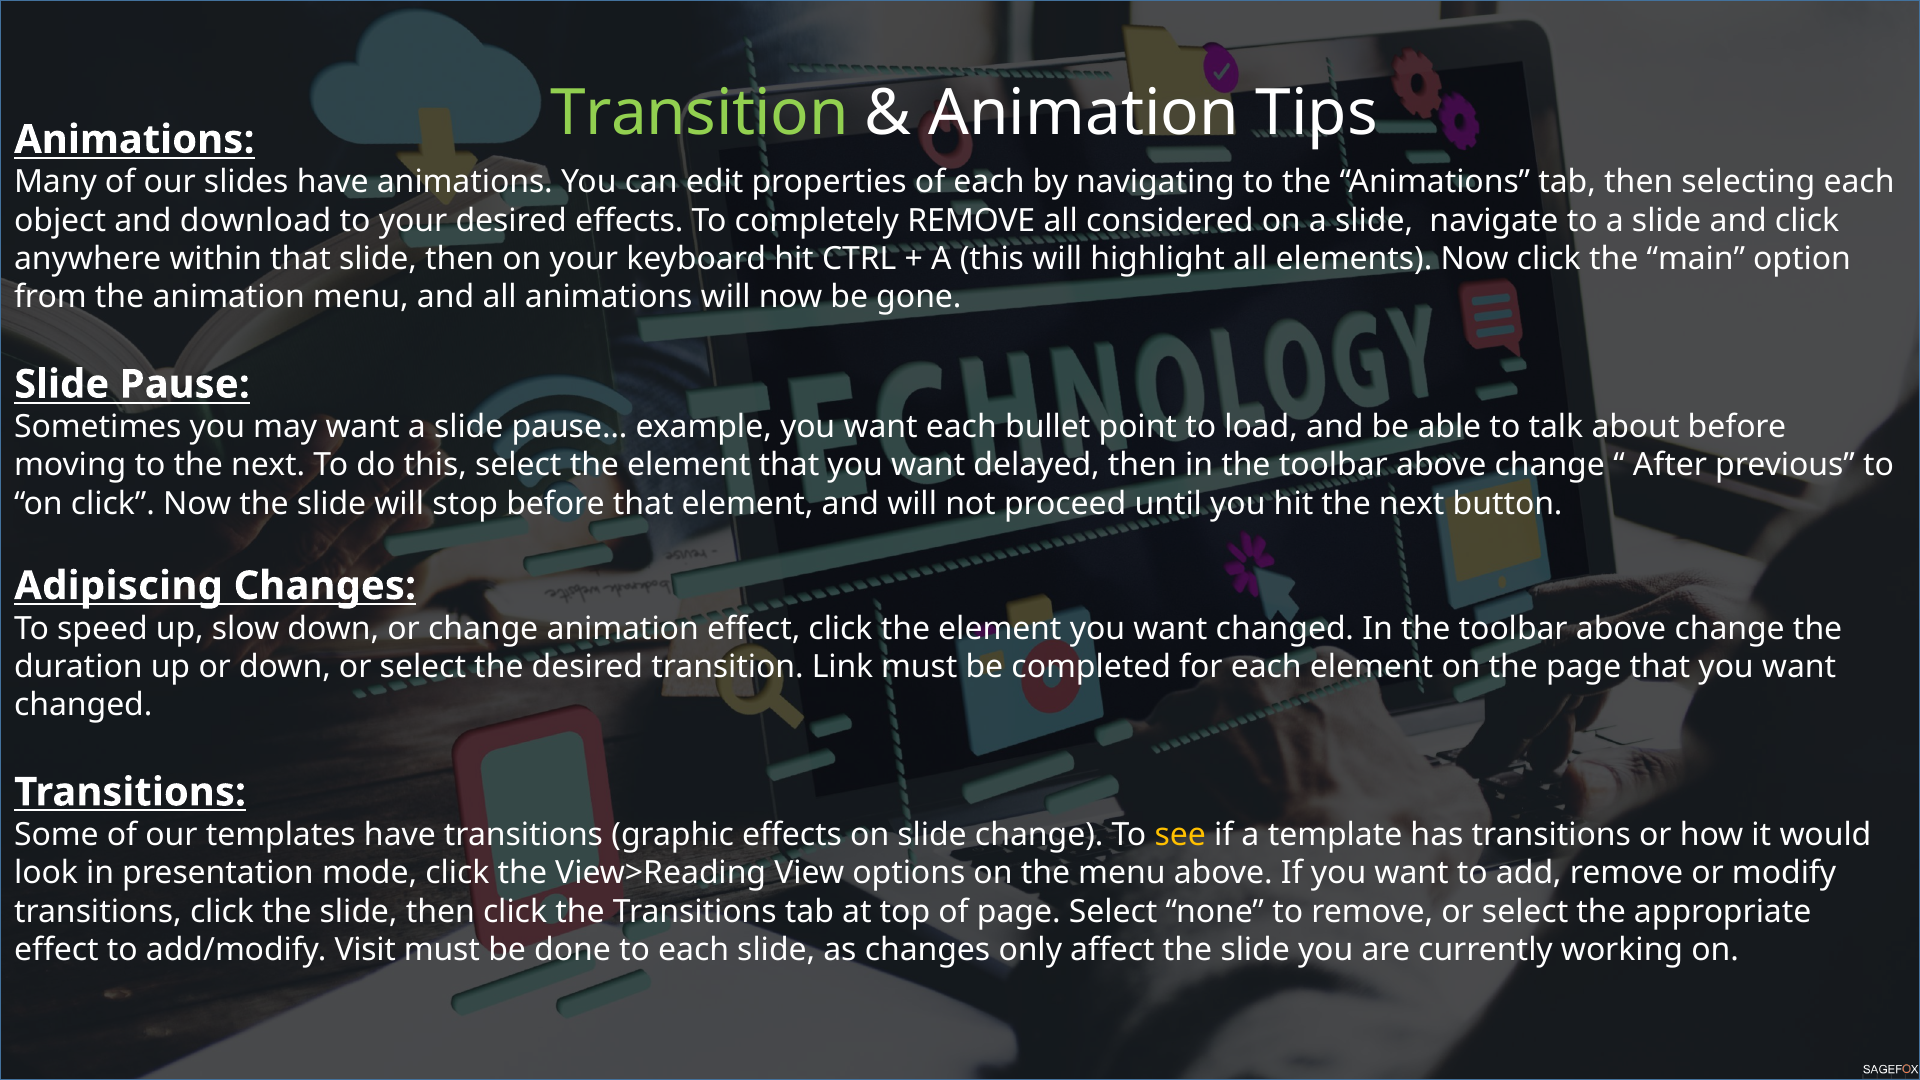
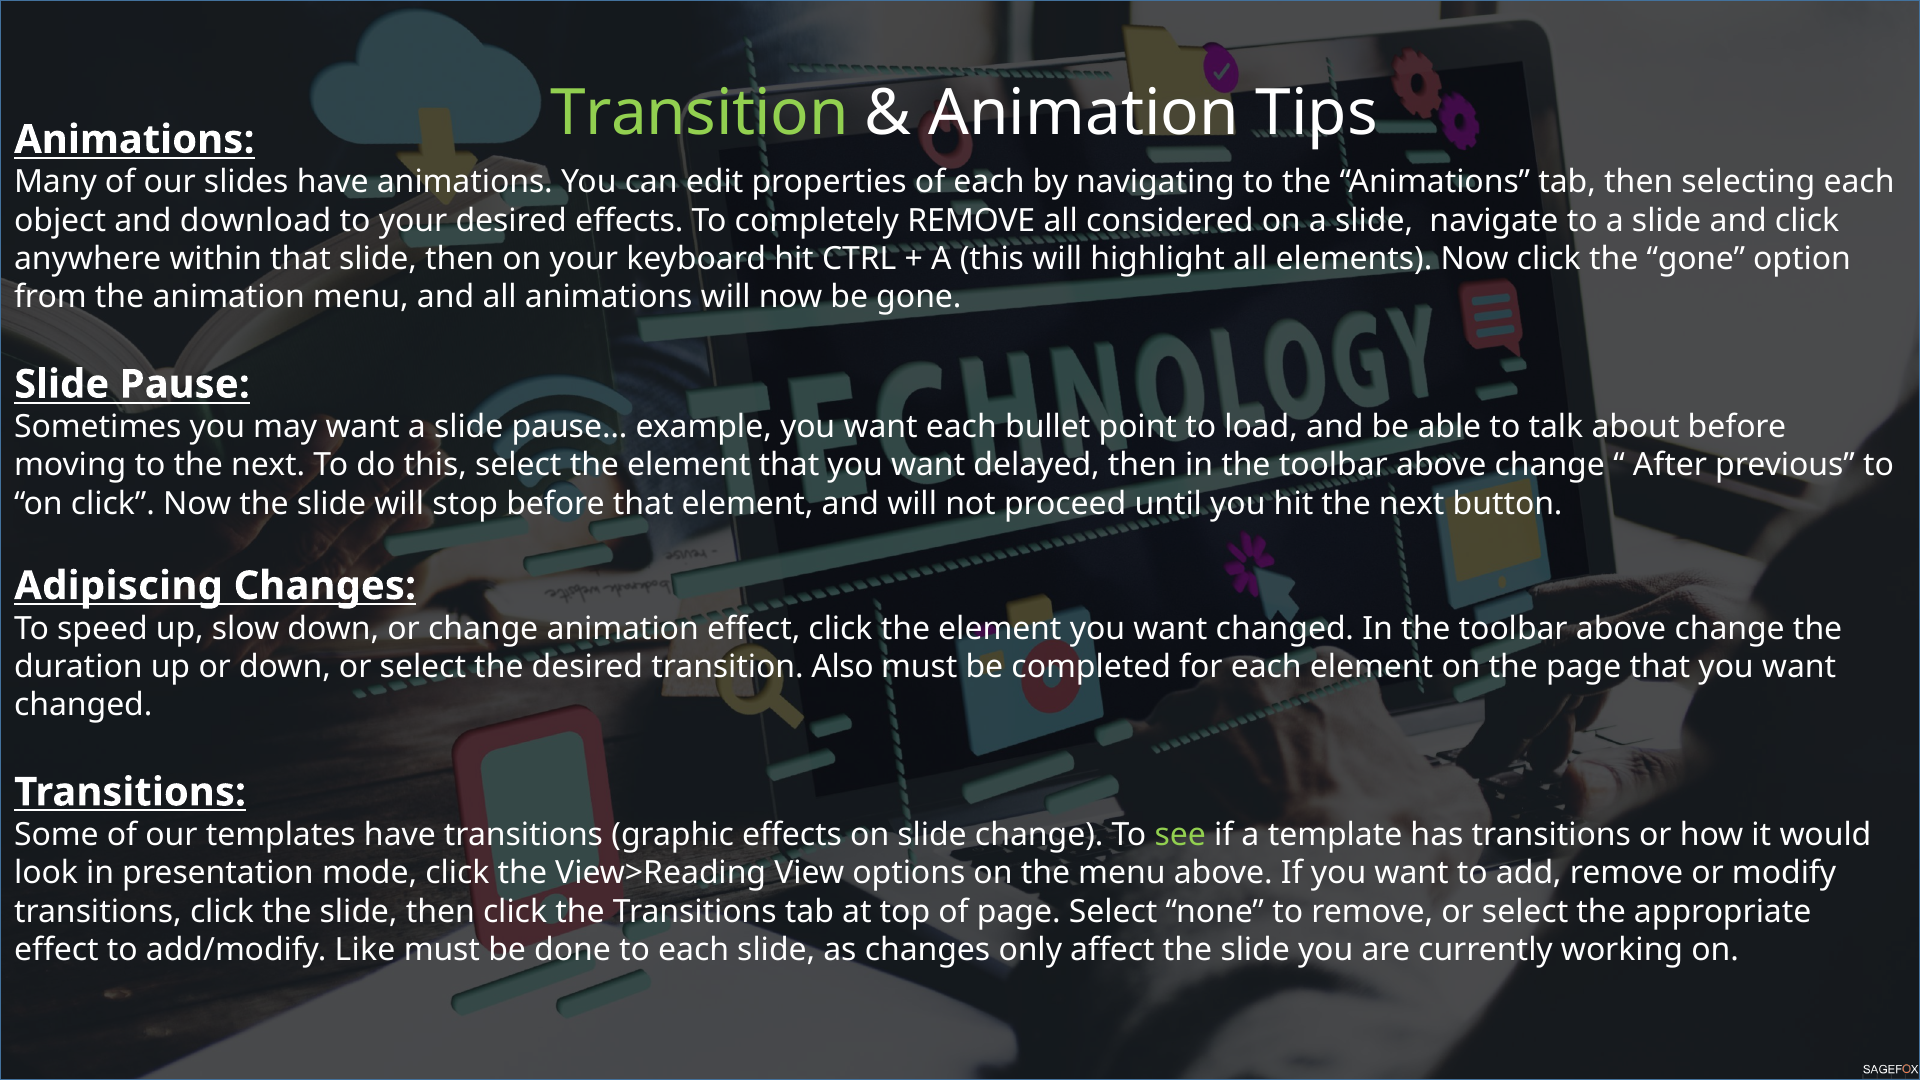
the main: main -> gone (1696, 259)
Link: Link -> Also (843, 667)
see colour: yellow -> light green (1180, 835)
Visit: Visit -> Like (365, 950)
